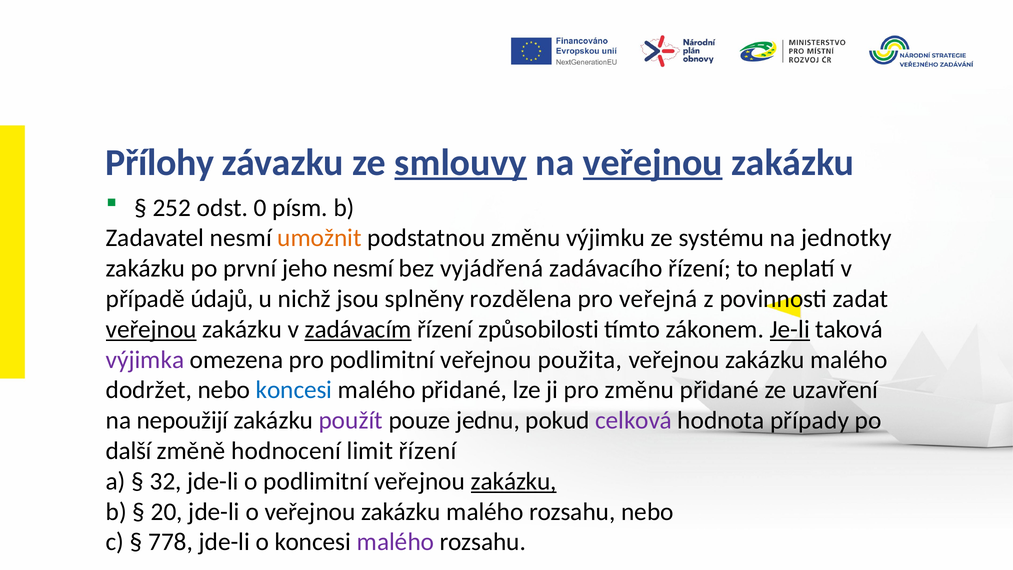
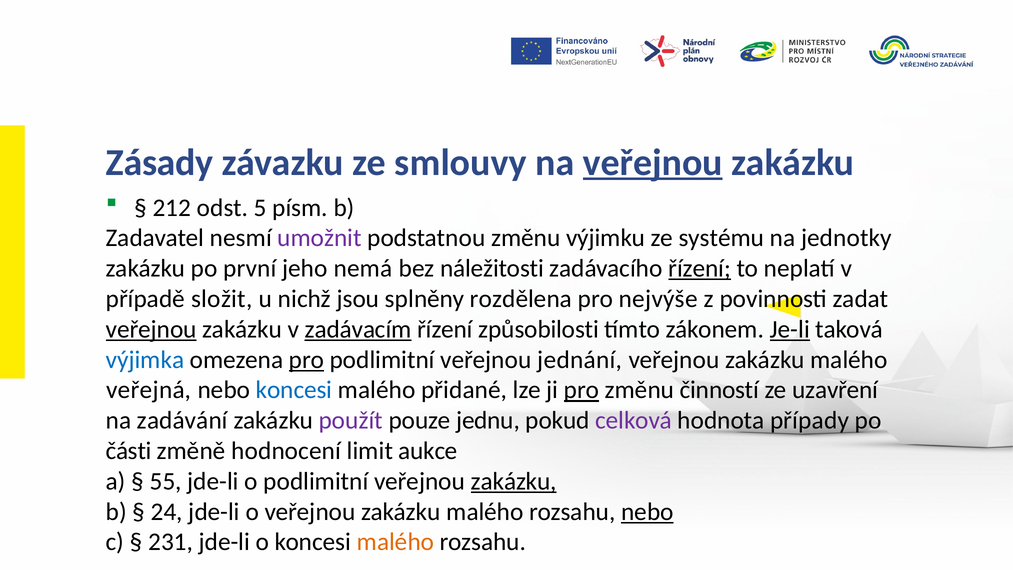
Přílohy: Přílohy -> Zásady (160, 162)
smlouvy underline: present -> none (461, 162)
252: 252 -> 212 (172, 208)
0: 0 -> 5 (260, 208)
umožnit colour: orange -> purple (320, 238)
jeho nesmí: nesmí -> nemá (363, 268)
vyjádřená: vyjádřená -> náležitosti (492, 268)
řízení underline: none -> present (700, 268)
údajů: údajů -> složit (222, 299)
veřejná: veřejná -> nejvýše (658, 299)
výjimka colour: purple -> blue (145, 360)
pro underline: none -> present (306, 360)
použita: použita -> jednání (580, 360)
dodržet: dodržet -> veřejná (149, 390)
pro underline: none -> present (582, 390)
změnu přidané: přidané -> činností (719, 390)
nepoužijí: nepoužijí -> zadávání (182, 420)
další: další -> části (129, 451)
limit řízení: řízení -> aukce (428, 451)
32: 32 -> 55 (166, 481)
20: 20 -> 24 (167, 512)
nebo underline: none -> present (647, 512)
778: 778 -> 231 (171, 542)
malého colour: purple -> orange (396, 542)
